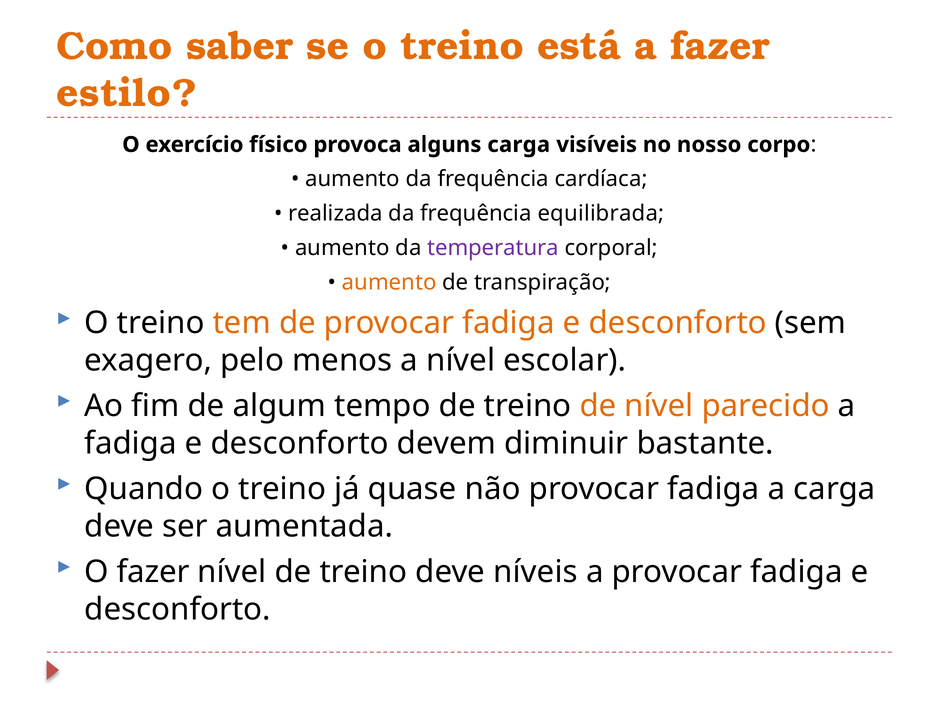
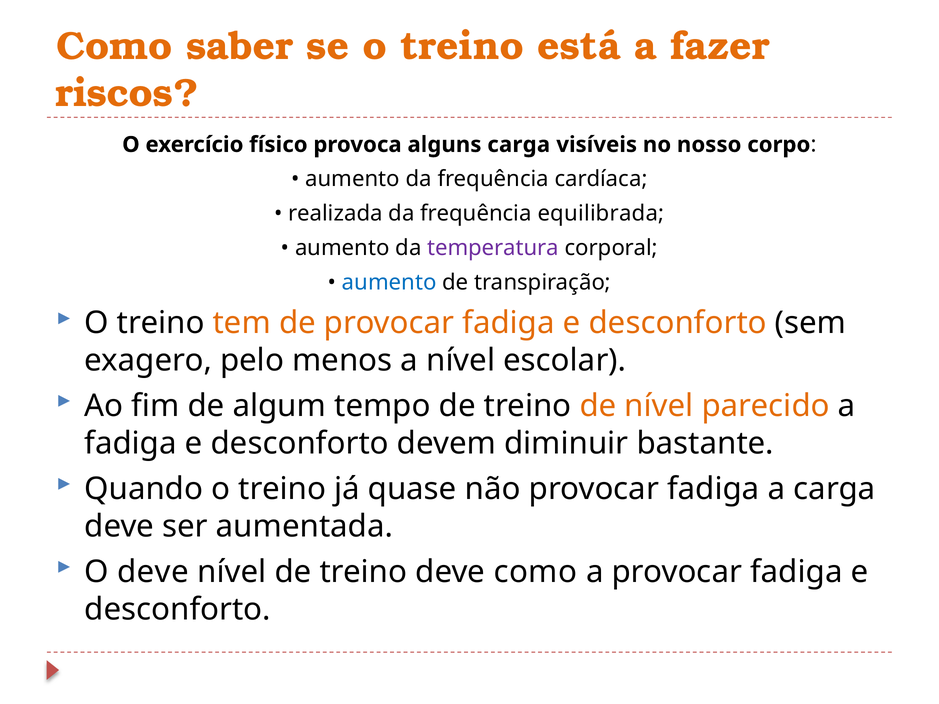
estilo: estilo -> riscos (127, 93)
aumento colour: orange -> blue (389, 283)
O fazer: fazer -> deve (153, 572)
deve níveis: níveis -> como (535, 572)
